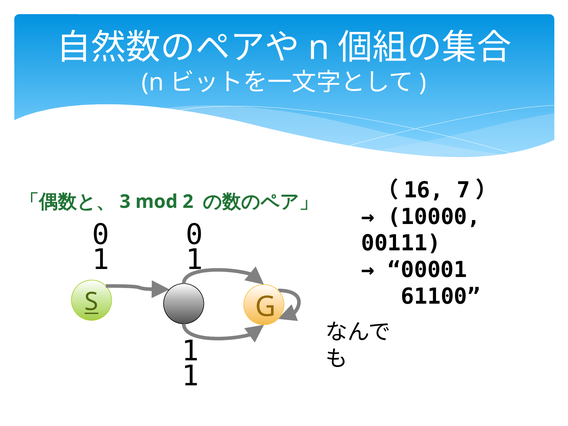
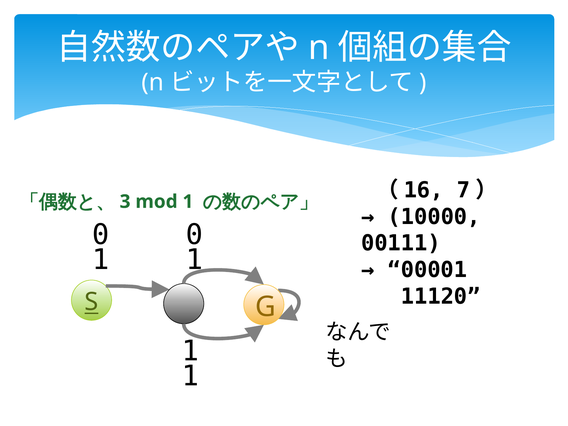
mod 2: 2 -> 1 (188, 202)
61100: 61100 -> 11120 (441, 296)
